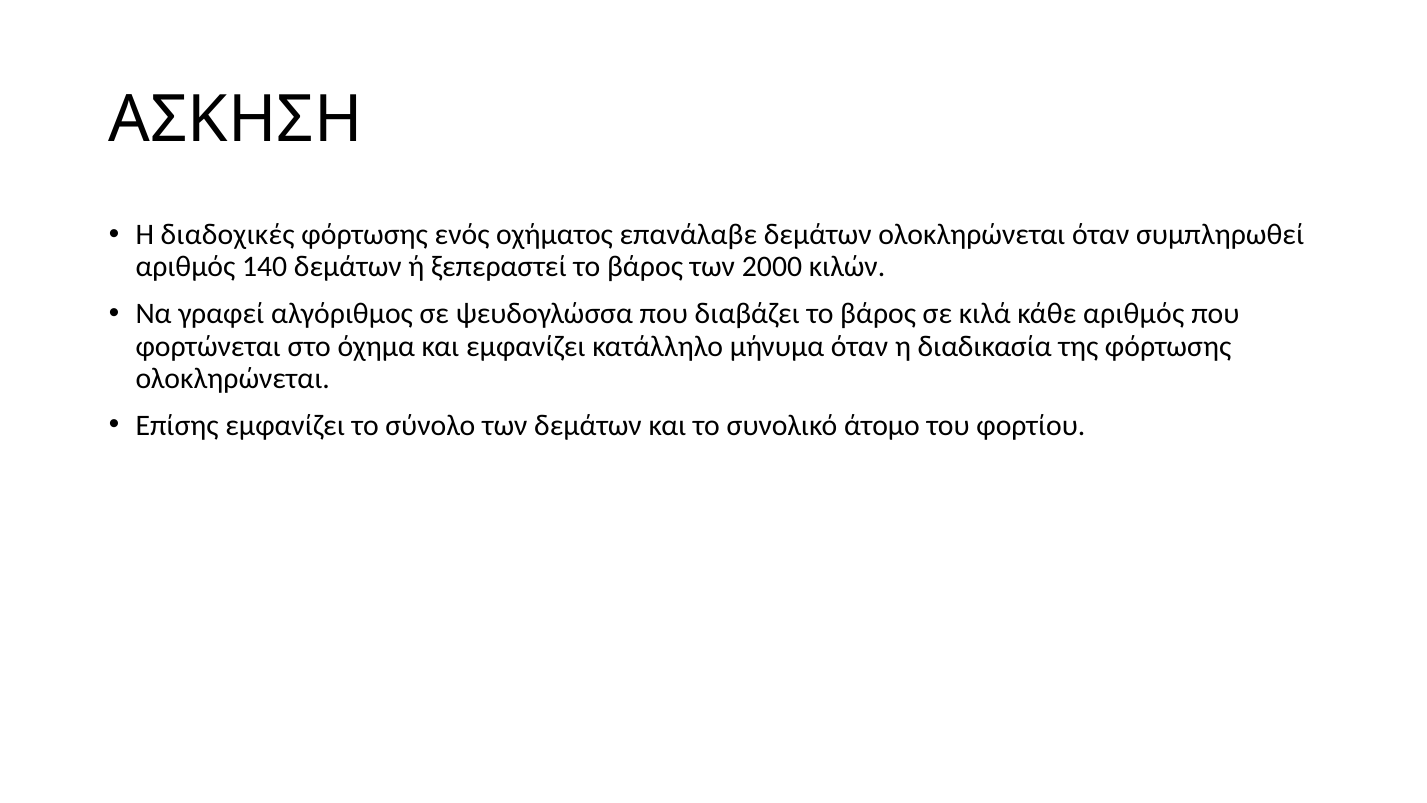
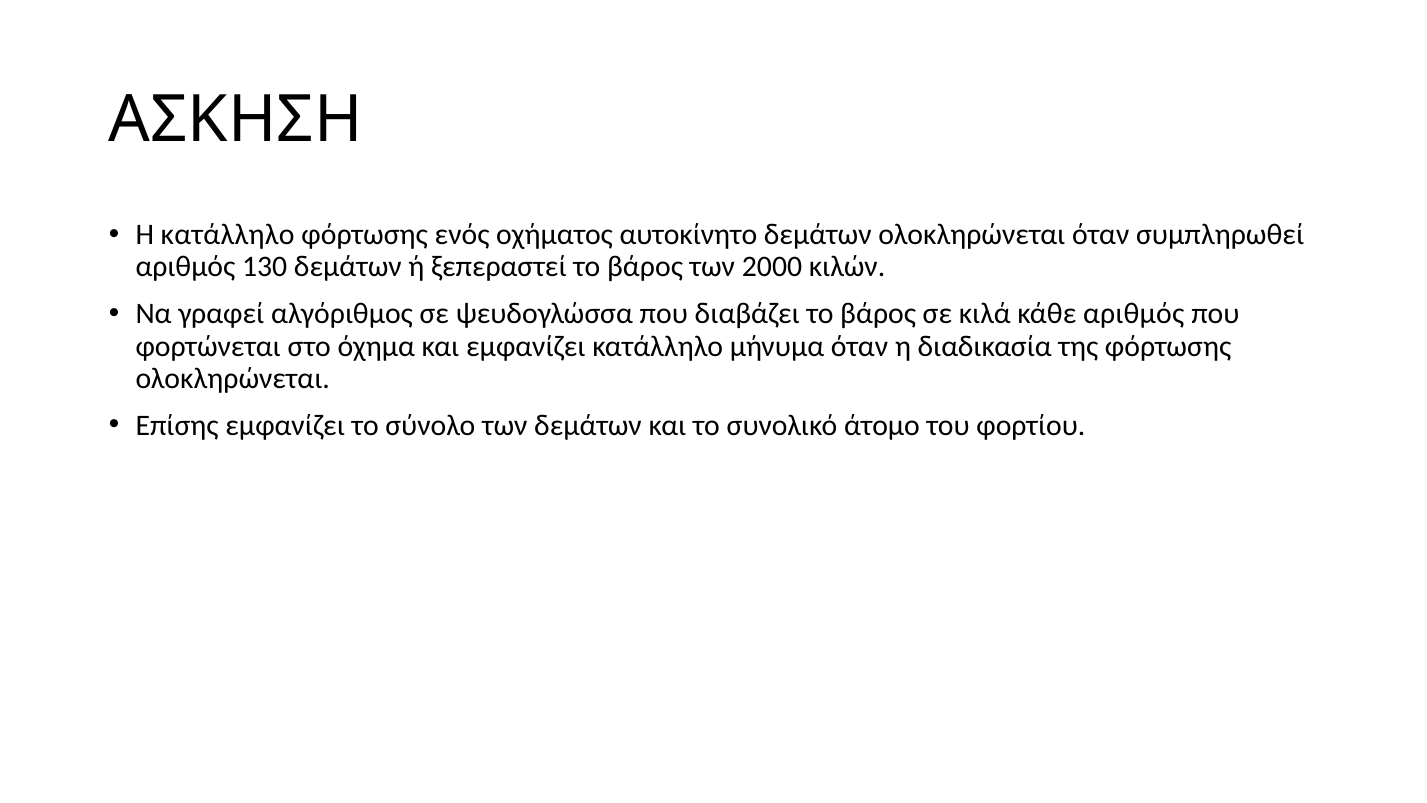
Η διαδοχικές: διαδοχικές -> κατάλληλο (228, 235)
επανάλαβε: επανάλαβε -> αυτοκίνητο (688, 235)
140: 140 -> 130 (265, 267)
